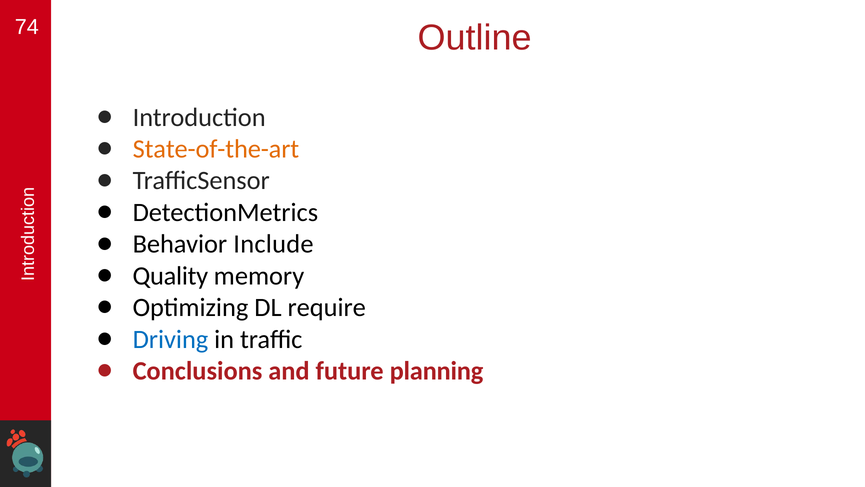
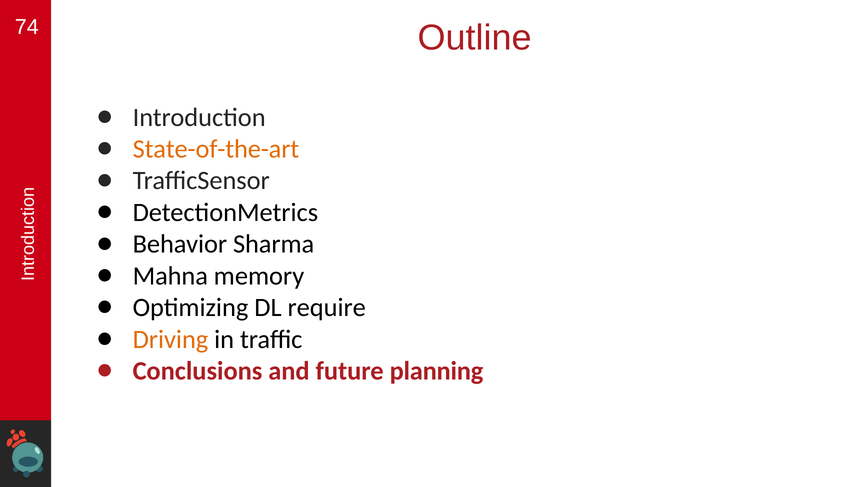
Include: Include -> Sharma (274, 244)
Quality: Quality -> Mahna (170, 276)
Driving colour: blue -> orange (170, 339)
